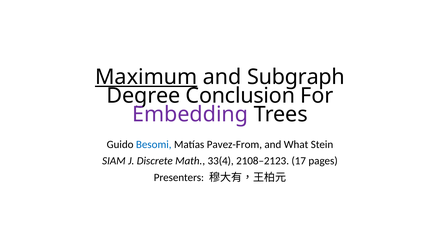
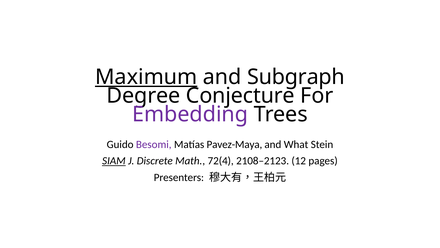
Conclusion: Conclusion -> Conjecture (240, 96)
Besomi colour: blue -> purple (154, 144)
Pavez-From: Pavez-From -> Pavez-Maya (234, 144)
SIAM underline: none -> present (114, 161)
33(4: 33(4 -> 72(4 (221, 161)
17: 17 -> 12 (299, 161)
